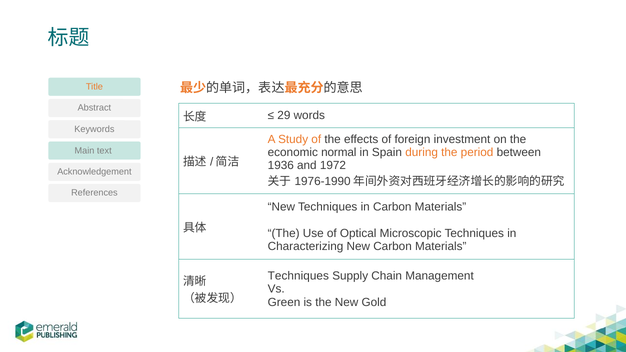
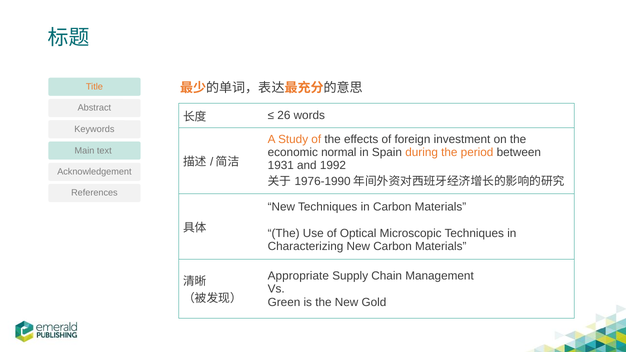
29: 29 -> 26 (284, 116)
1936: 1936 -> 1931 (281, 165)
1972: 1972 -> 1992 (333, 165)
Techniques: Techniques -> Appropriate (298, 276)
